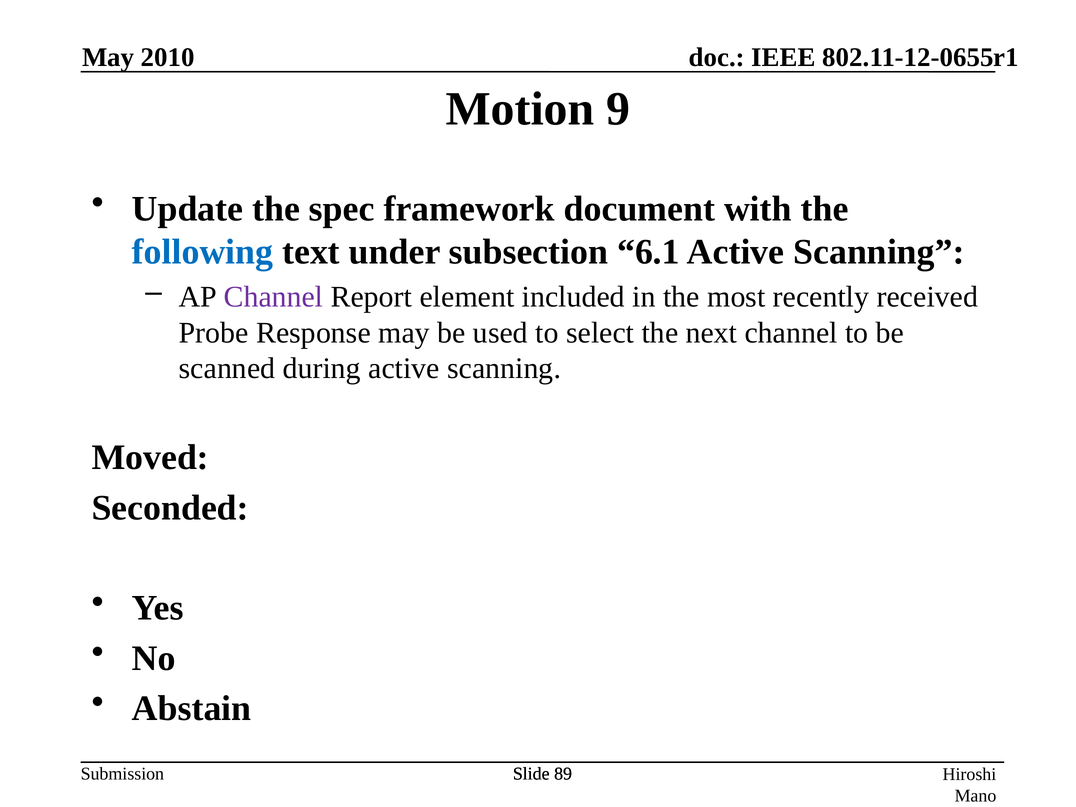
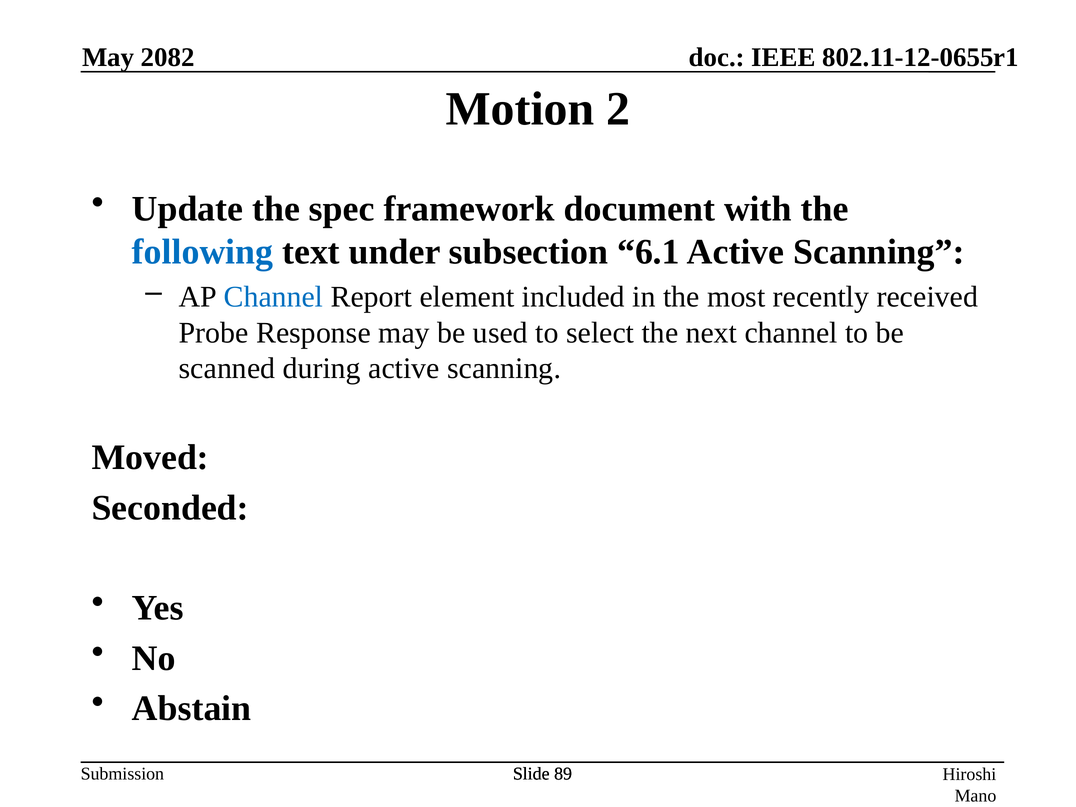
2010: 2010 -> 2082 (168, 57)
9: 9 -> 2 (618, 109)
Channel colour: purple -> blue (273, 297)
